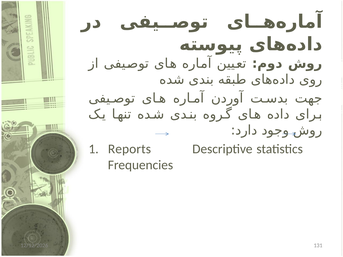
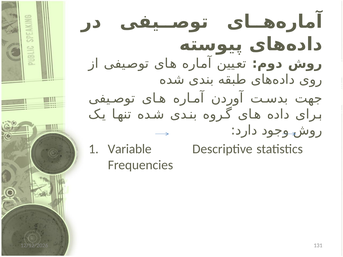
Reports: Reports -> Variable (130, 149)
